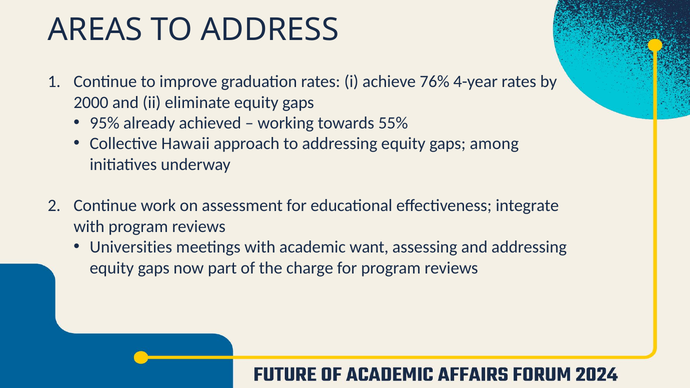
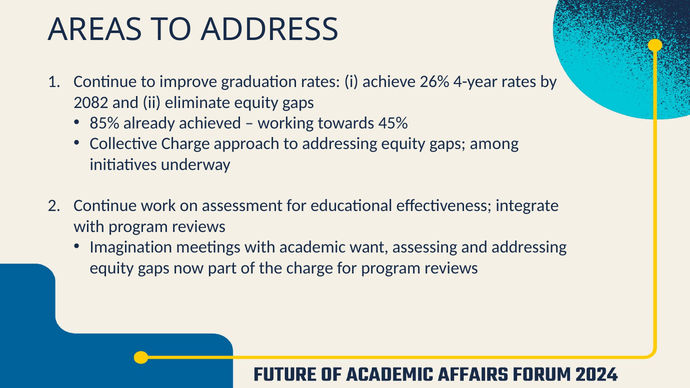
76%: 76% -> 26% (435, 82)
2000: 2000 -> 2082 (91, 102)
95%: 95% -> 85% (105, 123)
55%: 55% -> 45% (393, 123)
Collective Hawaii: Hawaii -> Charge (186, 144)
Universities: Universities -> Imagination (131, 247)
